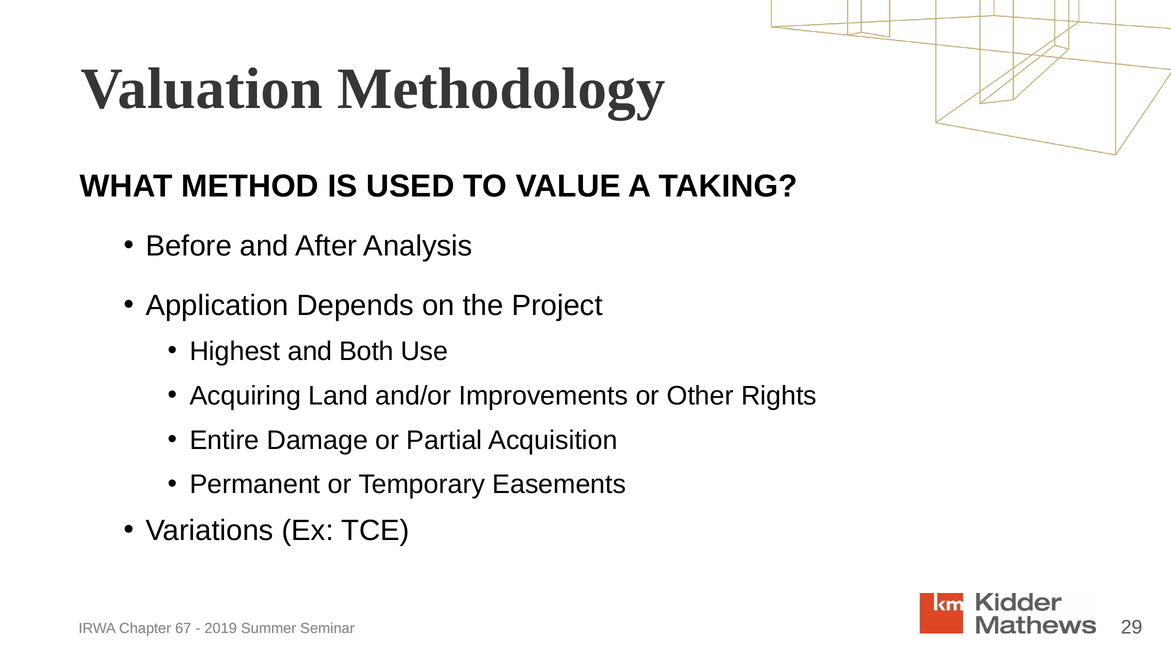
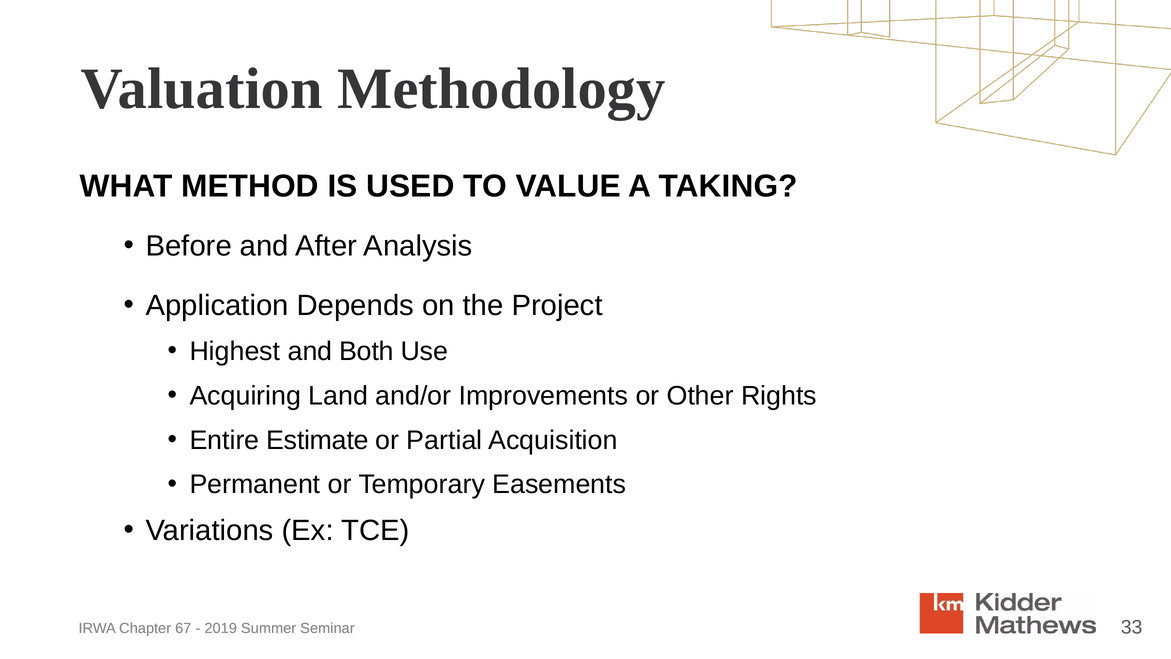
Damage: Damage -> Estimate (317, 440)
29: 29 -> 33 (1132, 627)
